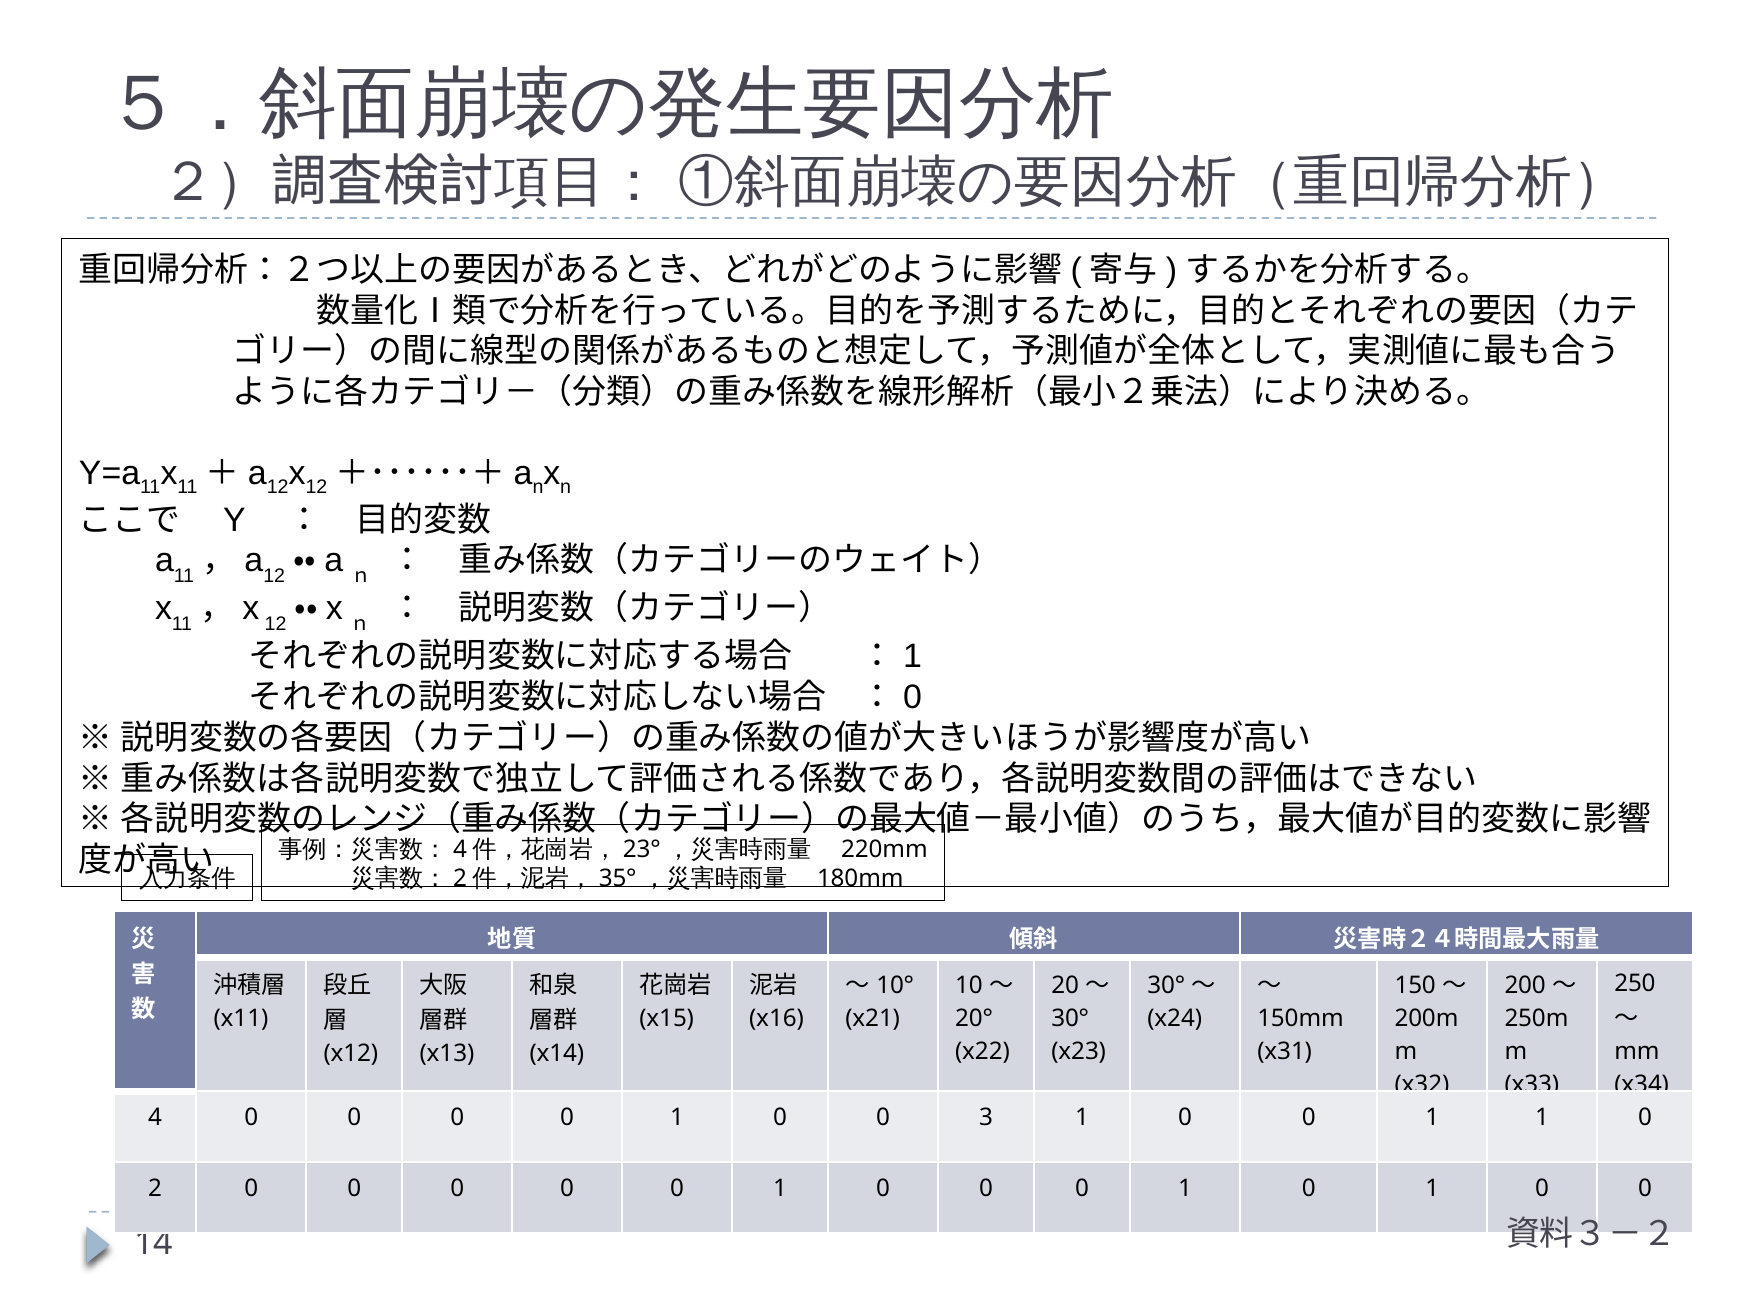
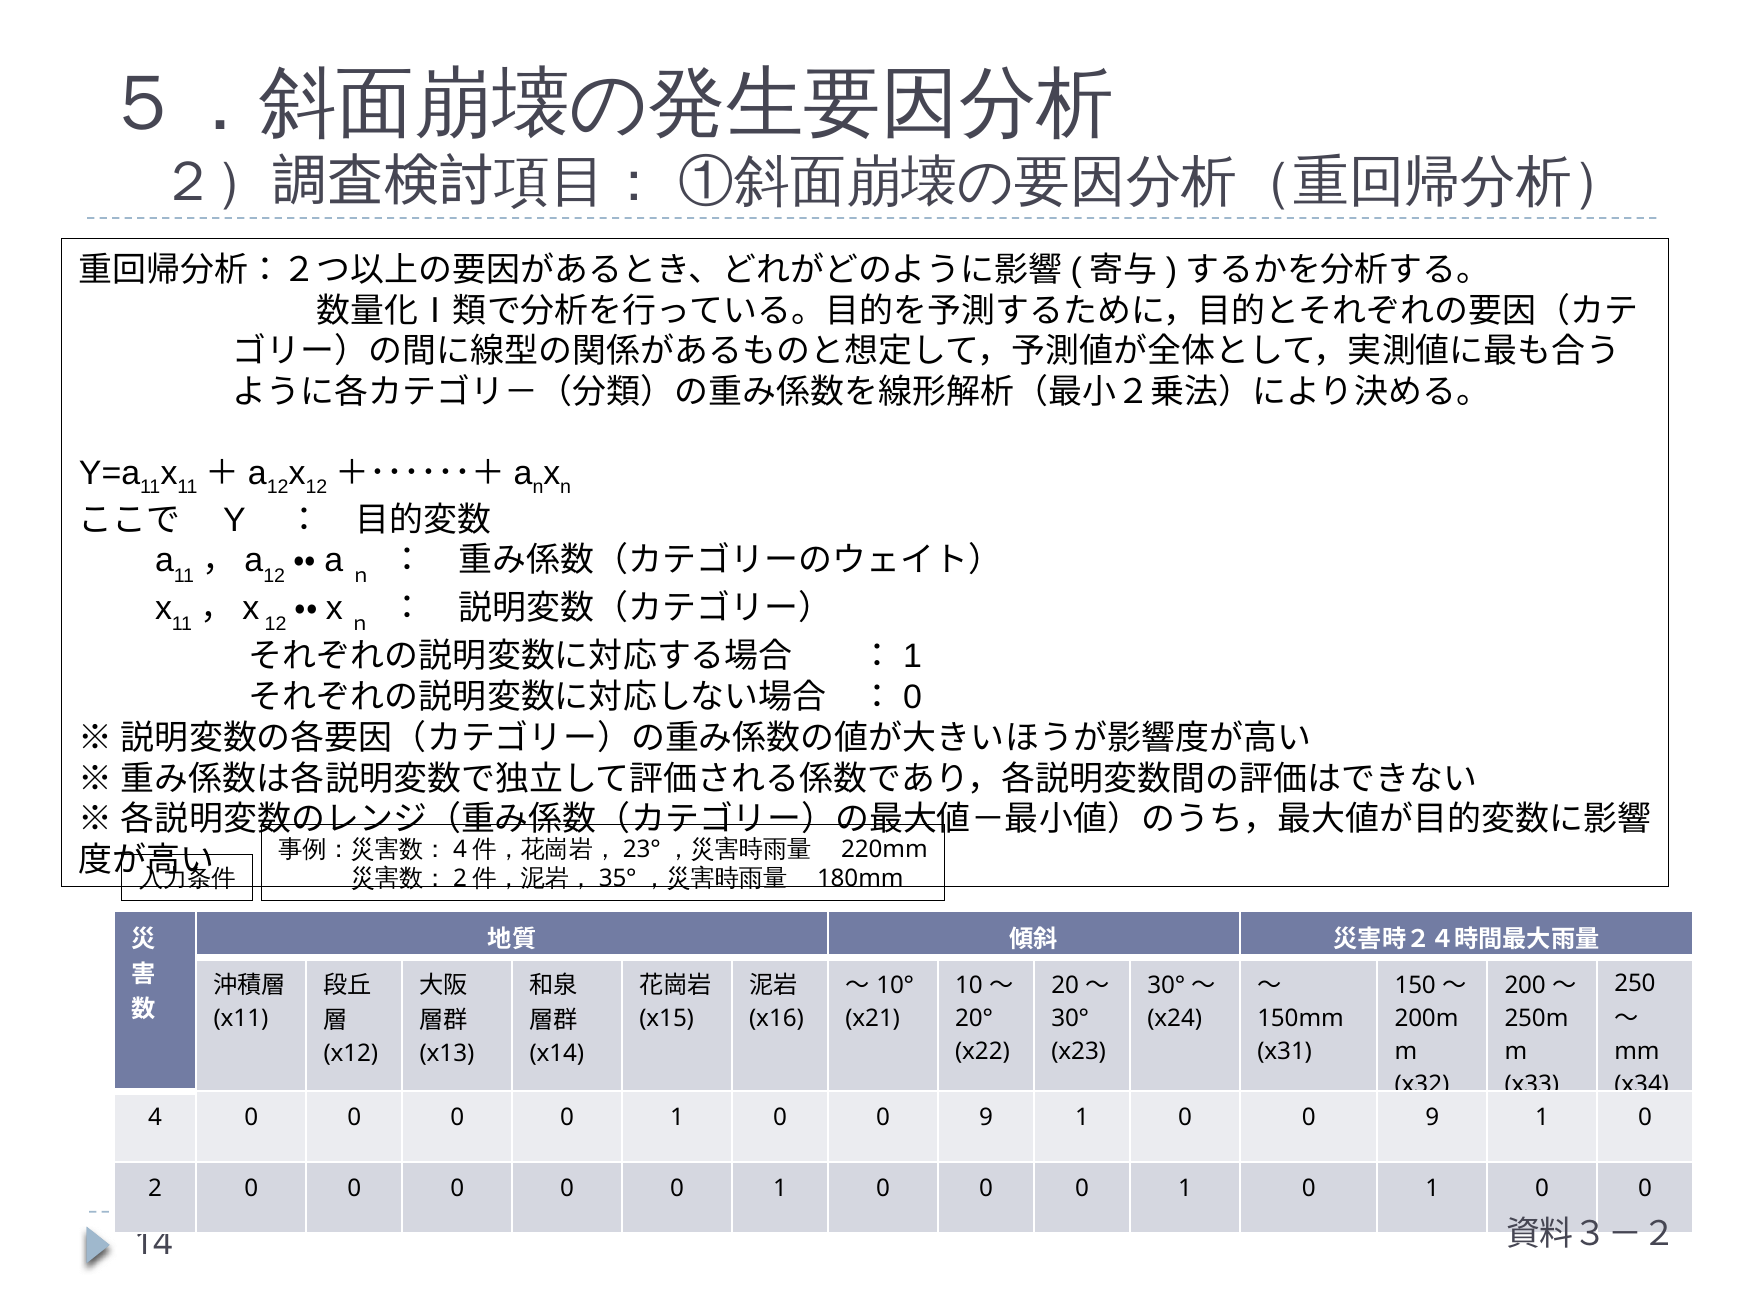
3: 3 -> 9 (986, 1118)
1: 1 -> 9 (1432, 1118)
